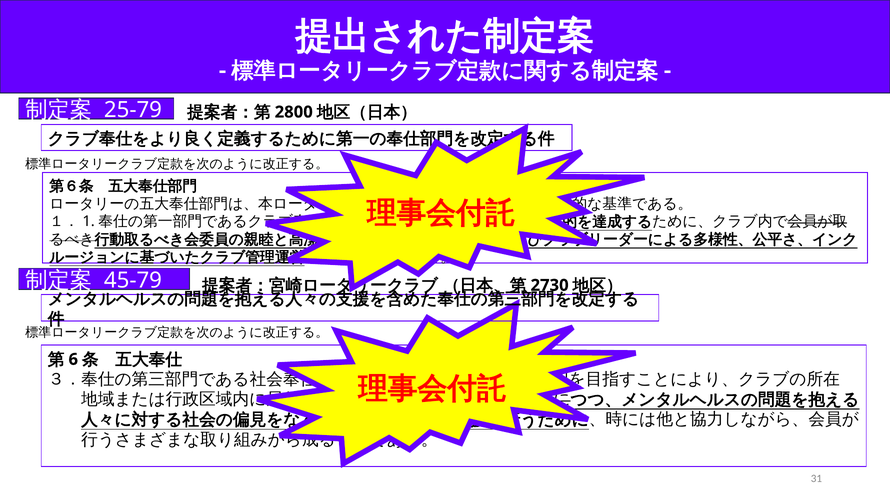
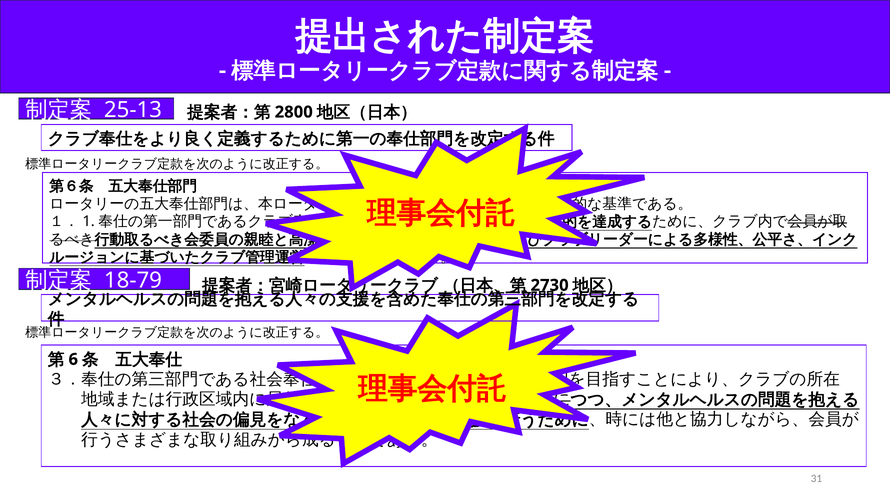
25-79: 25-79 -> 25-13 (133, 110)
45-79: 45-79 -> 18-79 (133, 280)
